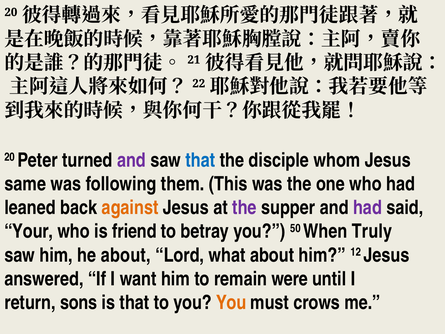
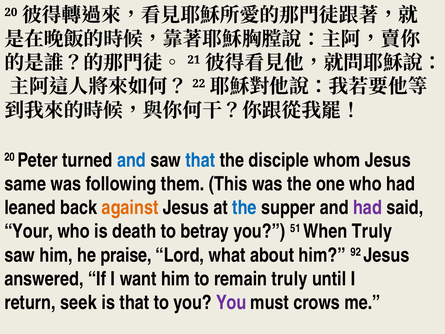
and colour: purple -> blue (131, 160)
the colour: purple -> blue (244, 208)
friend: friend -> death (134, 231)
50: 50 -> 51 (296, 228)
he about: about -> praise (126, 255)
12: 12 -> 92 (356, 252)
remain were: were -> truly (290, 279)
sons: sons -> seek (78, 303)
You colour: orange -> purple (231, 303)
